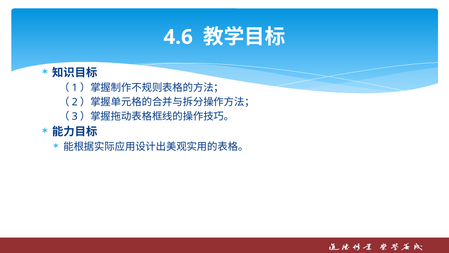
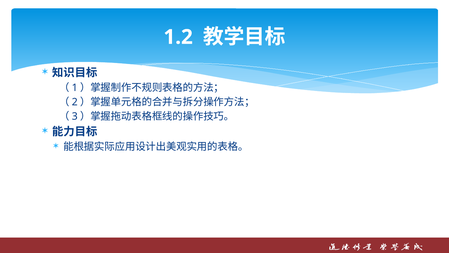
4.6: 4.6 -> 1.2 (178, 37)
